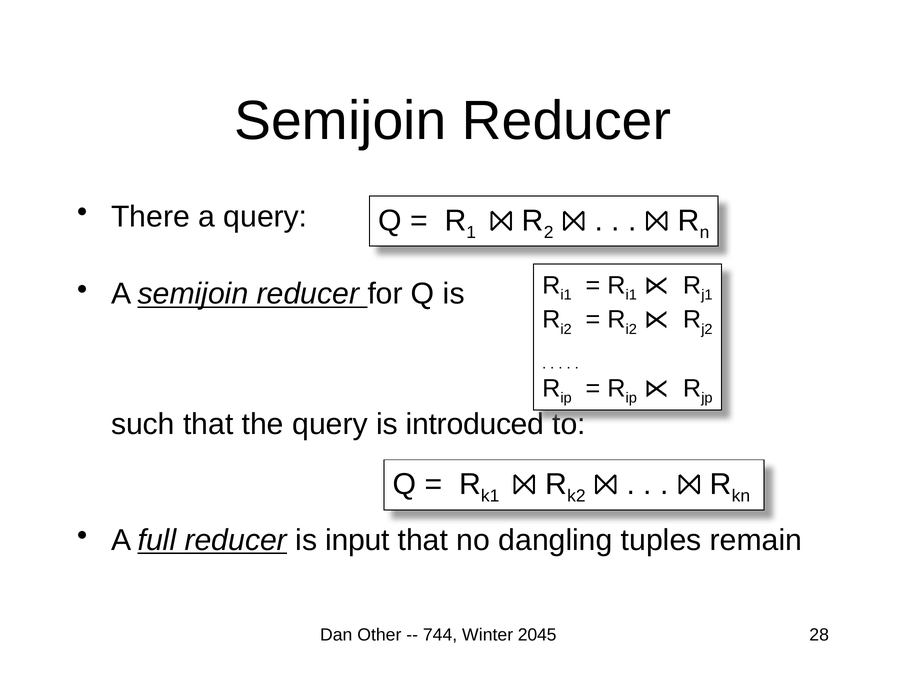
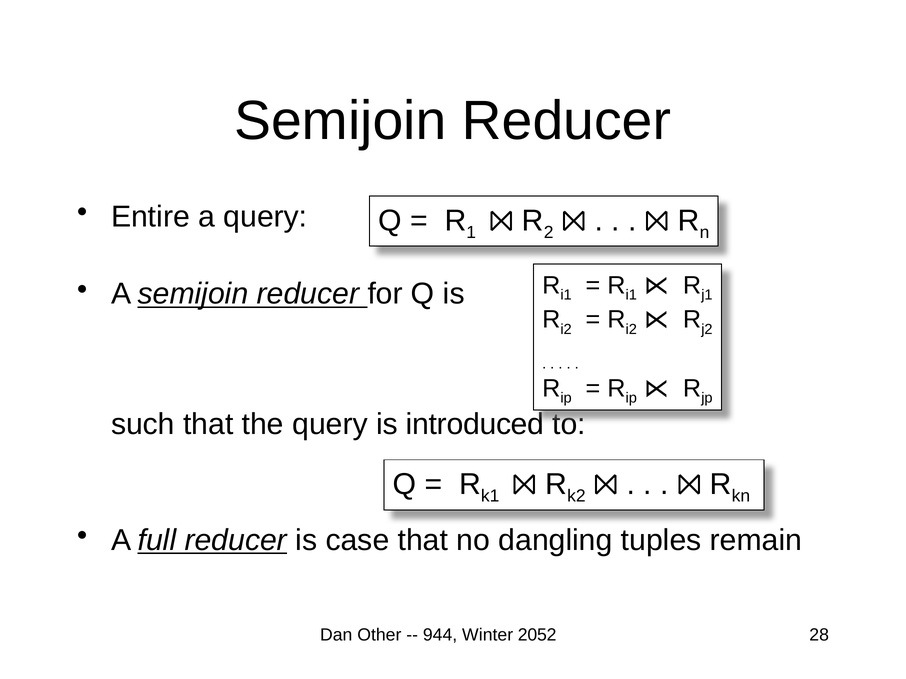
There: There -> Entire (150, 217)
input: input -> case (357, 541)
744: 744 -> 944 (440, 635)
2045: 2045 -> 2052 (537, 635)
